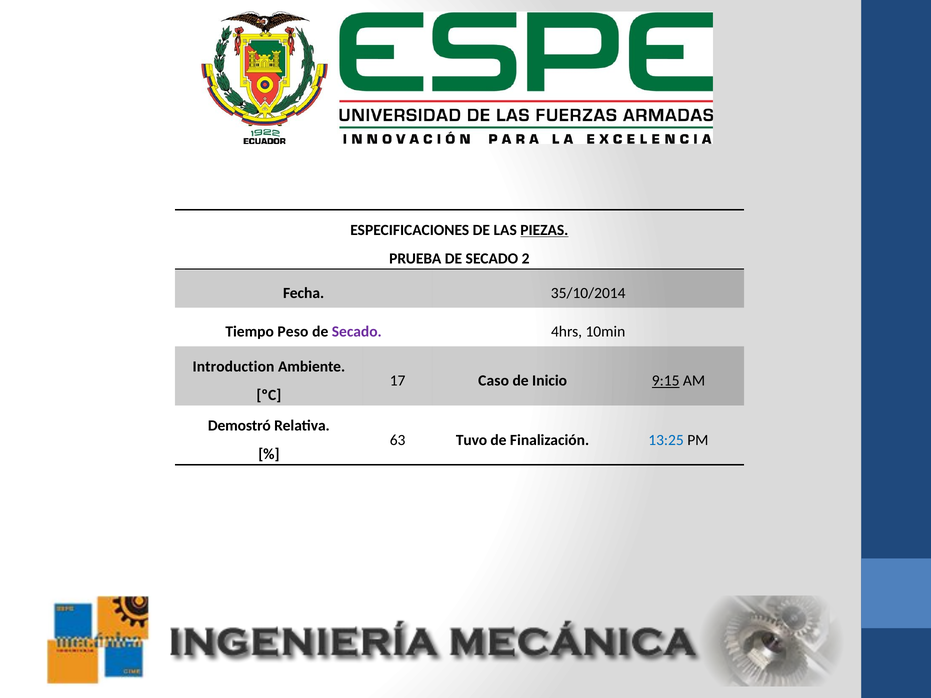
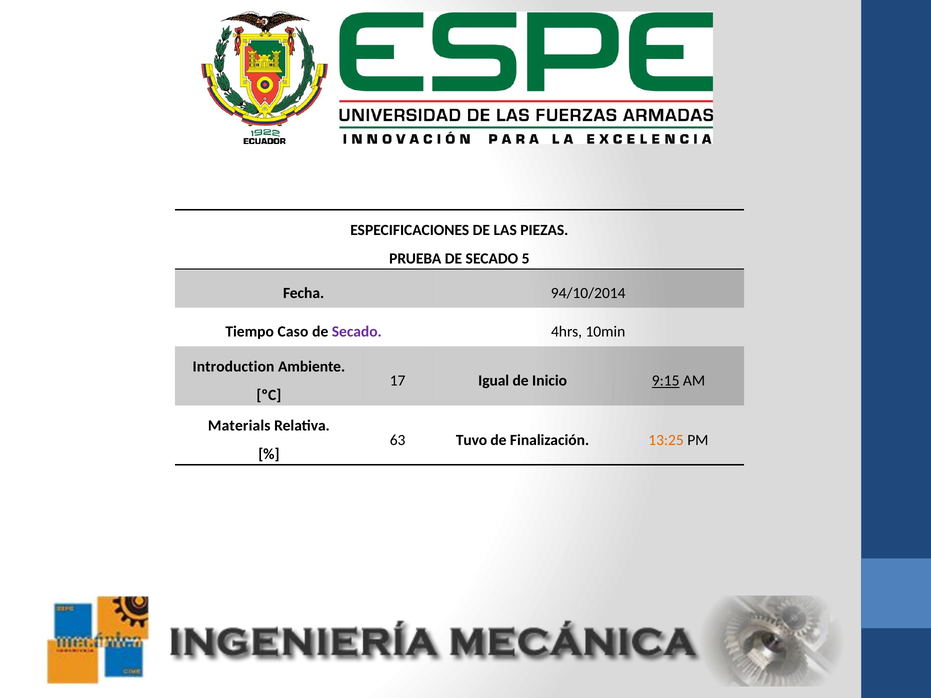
PIEZAS underline: present -> none (544, 230)
2: 2 -> 5 (526, 259)
35/10/2014: 35/10/2014 -> 94/10/2014 (588, 293)
Peso: Peso -> Caso (293, 332)
Caso: Caso -> Igual (494, 381)
Demostró: Demostró -> Materials (239, 426)
13:25 colour: blue -> orange (666, 440)
